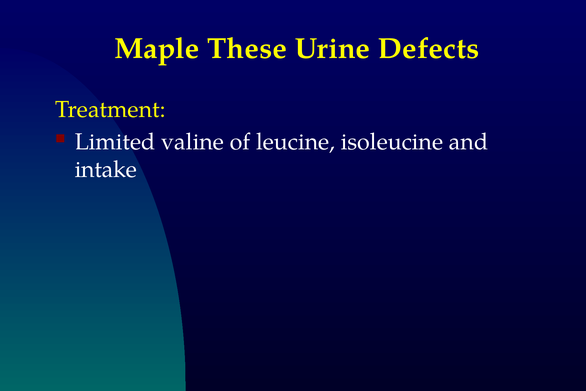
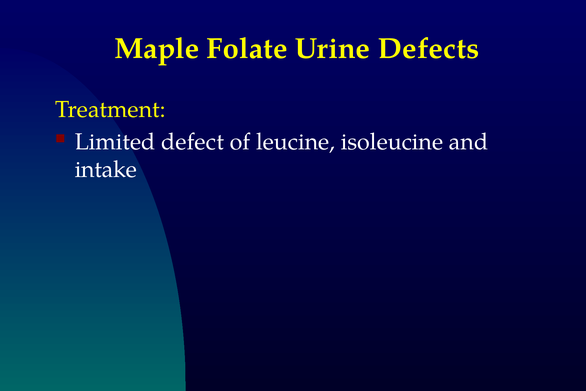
These: These -> Folate (247, 49)
valine: valine -> defect (193, 142)
